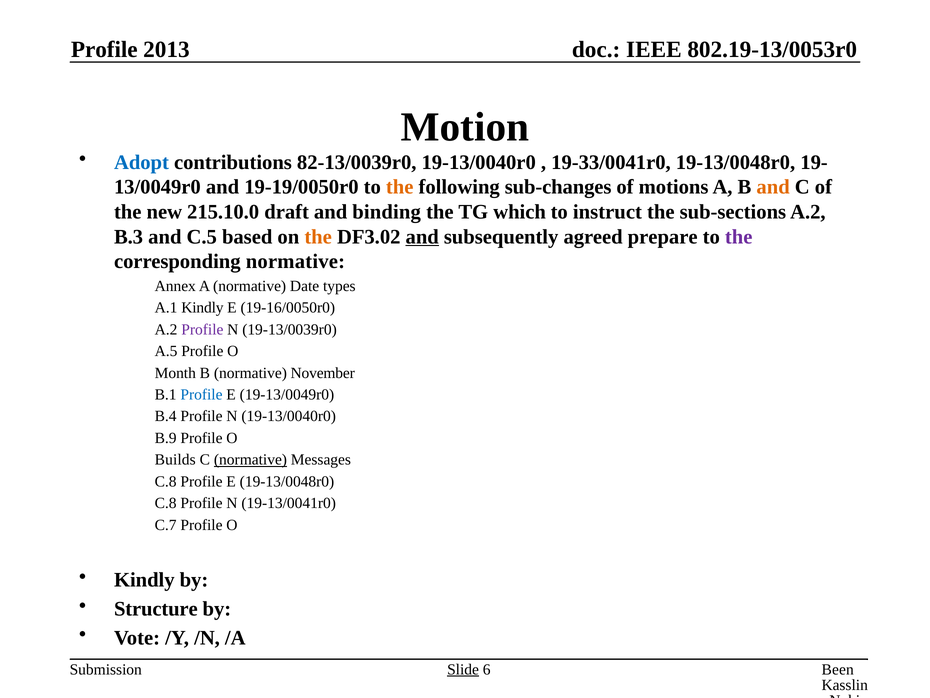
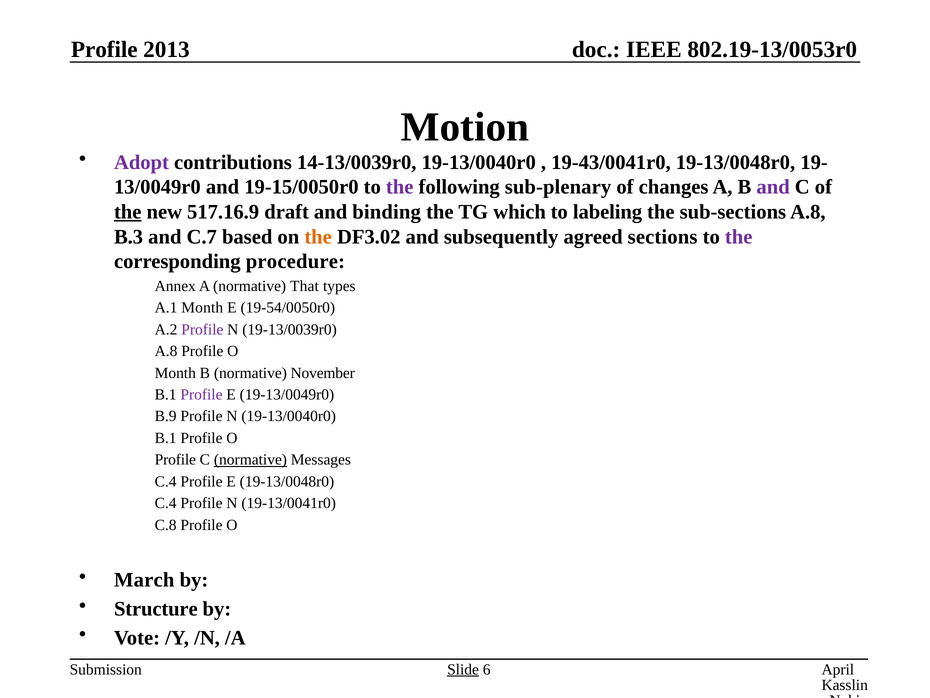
Adopt colour: blue -> purple (141, 162)
82-13/0039r0: 82-13/0039r0 -> 14-13/0039r0 (357, 162)
19-33/0041r0: 19-33/0041r0 -> 19-43/0041r0 (611, 162)
19-19/0050r0: 19-19/0050r0 -> 19-15/0050r0 (301, 187)
the colour: orange -> purple (400, 187)
sub-changes: sub-changes -> sub-plenary (558, 187)
motions: motions -> changes (674, 187)
and colour: orange -> purple (773, 187)
the underline: none -> present (128, 212)
215.10.0: 215.10.0 -> 517.16.9 (223, 212)
instruct: instruct -> labeling (608, 212)
sub-sections A.2: A.2 -> A.8 (808, 212)
C.5: C.5 -> C.7 (202, 237)
and underline: present -> none (422, 237)
prepare: prepare -> sections (663, 237)
corresponding normative: normative -> procedure (295, 261)
Date: Date -> That (304, 286)
A.1 Kindly: Kindly -> Month (202, 308)
19-16/0050r0: 19-16/0050r0 -> 19-54/0050r0 (288, 308)
A.5: A.5 -> A.8 (166, 351)
Profile colour: blue -> purple (201, 394)
B.4: B.4 -> B.9 (166, 416)
B.9: B.9 -> B.1 (166, 438)
Builds: Builds -> Profile (175, 459)
C.8: C.8 -> C.4 (166, 481)
C.8: C.8 -> C.4 (166, 503)
C.7: C.7 -> C.8 (166, 525)
Kindly: Kindly -> March (144, 580)
Been: Been -> April (838, 669)
